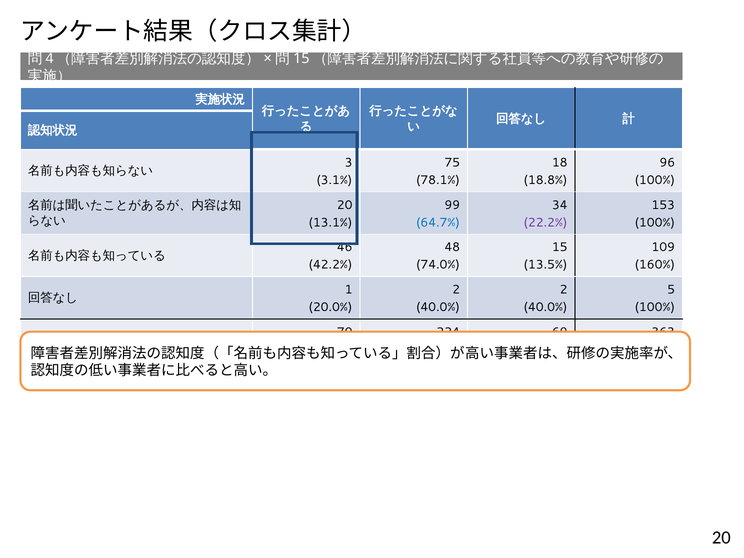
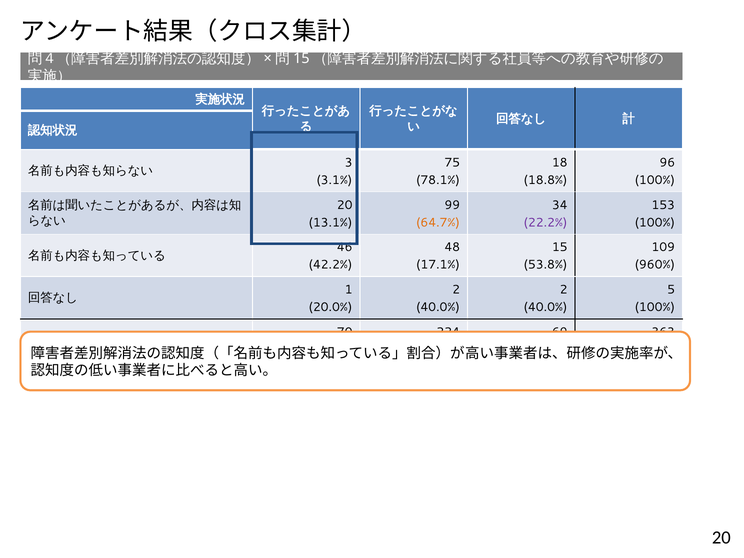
64.7% colour: blue -> orange (438, 222)
74.0%: 74.0% -> 17.1% (438, 265)
13.5%: 13.5% -> 53.8% (545, 265)
160%: 160% -> 960% (655, 265)
